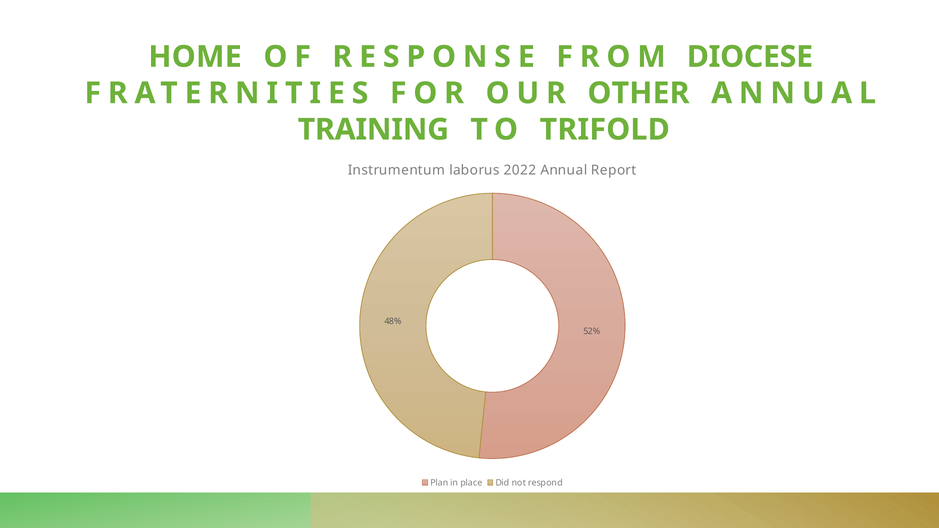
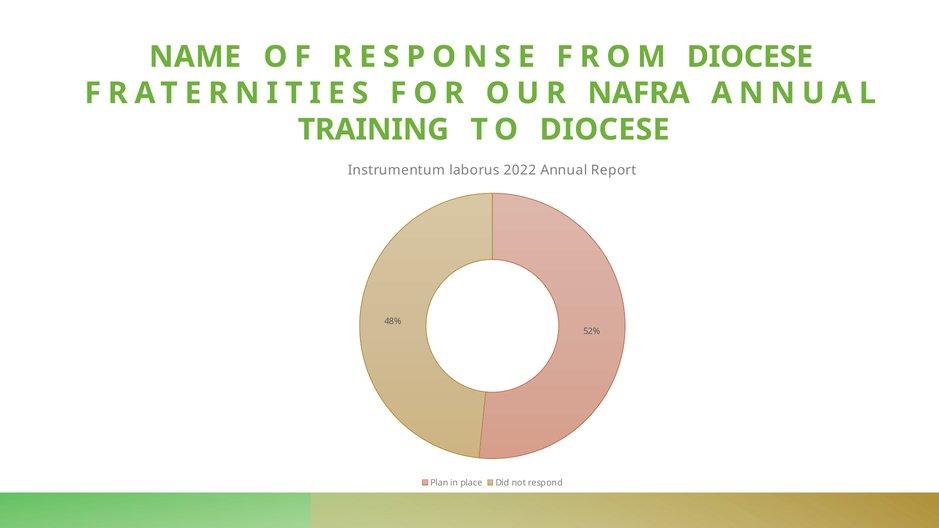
HOME: HOME -> NAME (195, 57)
OTHER: OTHER -> NAFRA (639, 93)
TO TRIFOLD: TRIFOLD -> DIOCESE (605, 130)
